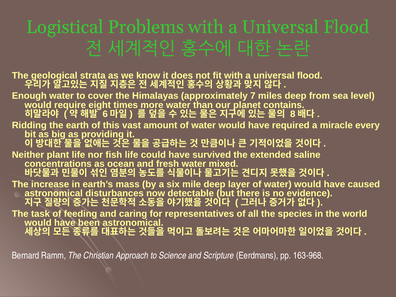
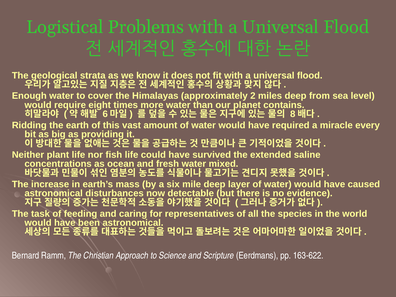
7: 7 -> 2 (253, 96)
163-968: 163-968 -> 163-622 (308, 256)
